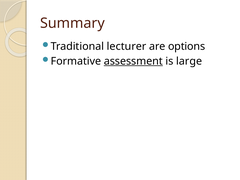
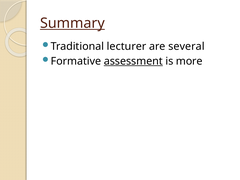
Summary underline: none -> present (72, 23)
options: options -> several (186, 46)
large: large -> more (189, 61)
